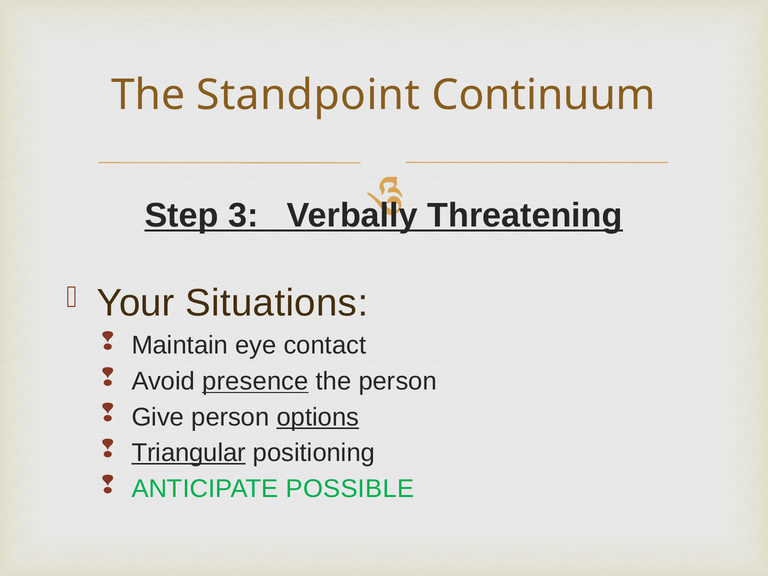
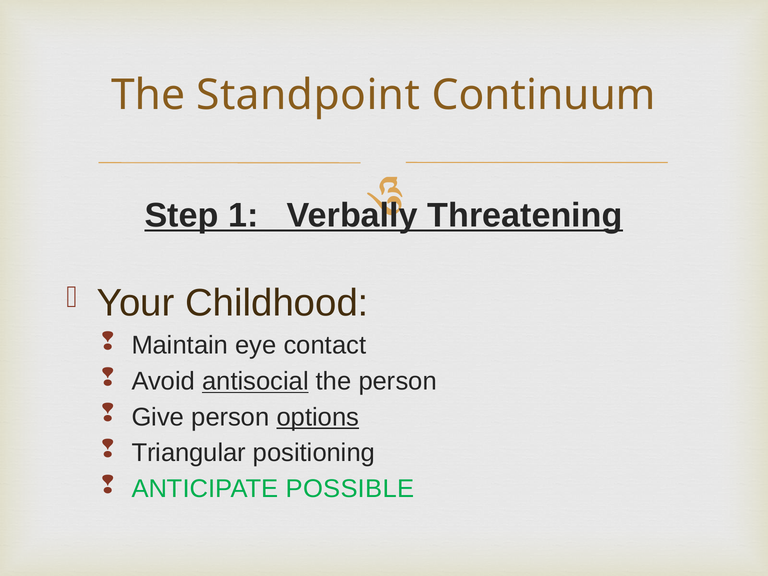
3: 3 -> 1 (243, 216)
Situations: Situations -> Childhood (277, 303)
presence: presence -> antisocial (256, 381)
Triangular underline: present -> none (189, 453)
